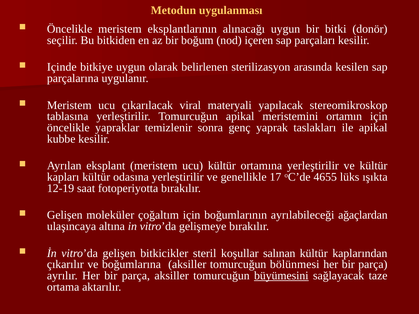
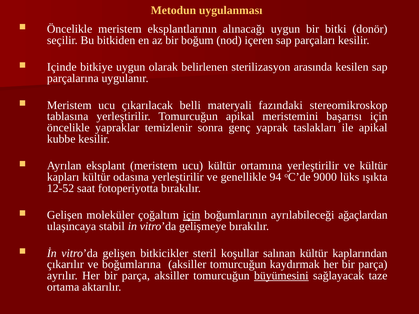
viral: viral -> belli (190, 105)
yapılacak: yapılacak -> fazındaki (281, 105)
ortamın: ortamın -> başarısı (344, 117)
17: 17 -> 94 (275, 177)
4655: 4655 -> 9000 (325, 177)
12-19: 12-19 -> 12-52 (61, 188)
için underline: none -> present (192, 215)
altına: altına -> stabil (112, 227)
bölünmesi: bölünmesi -> kaydırmak (295, 265)
